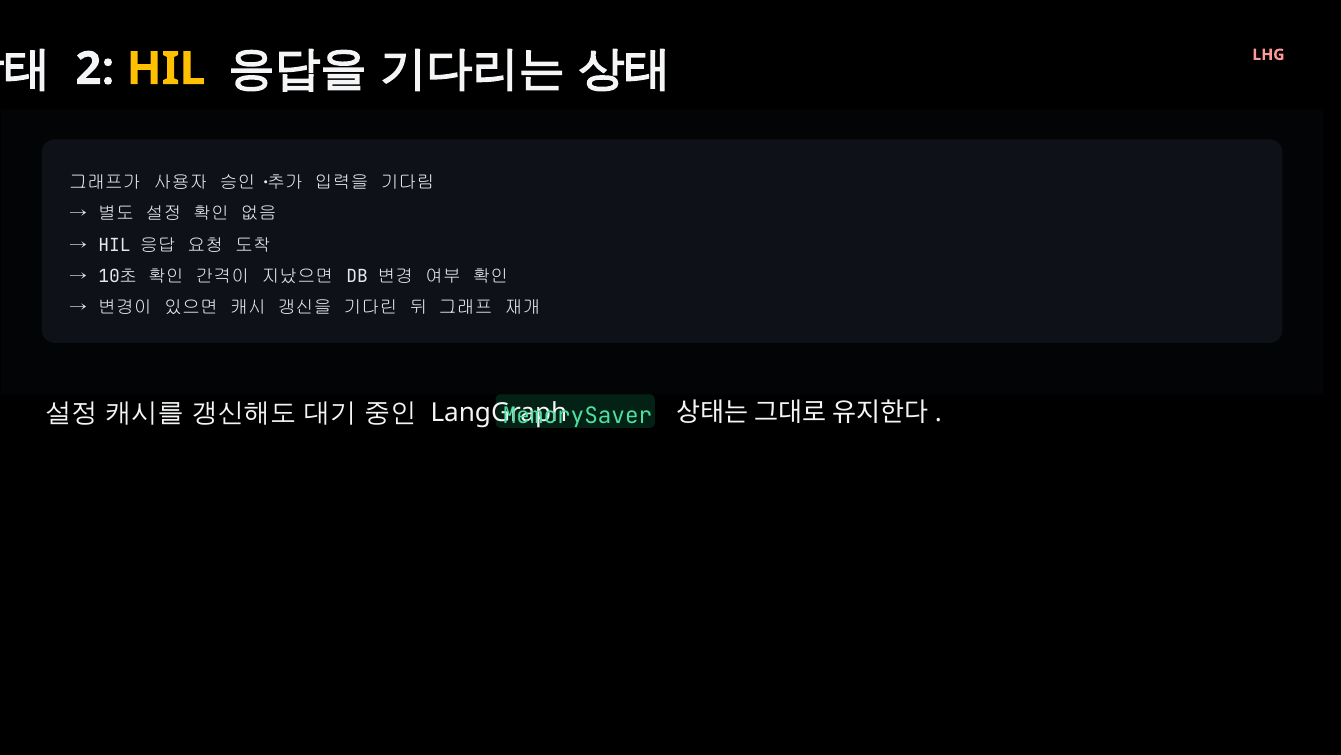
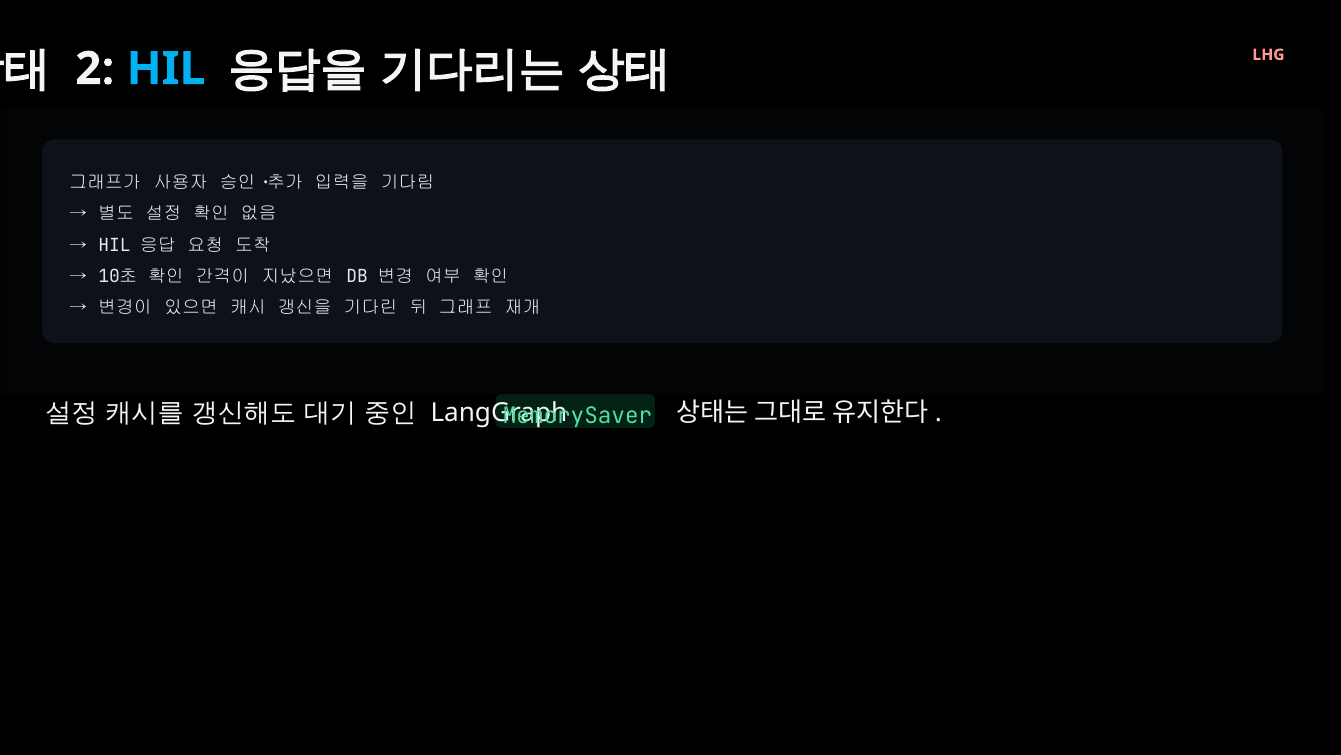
HIL colour: yellow -> light blue (166, 69)
